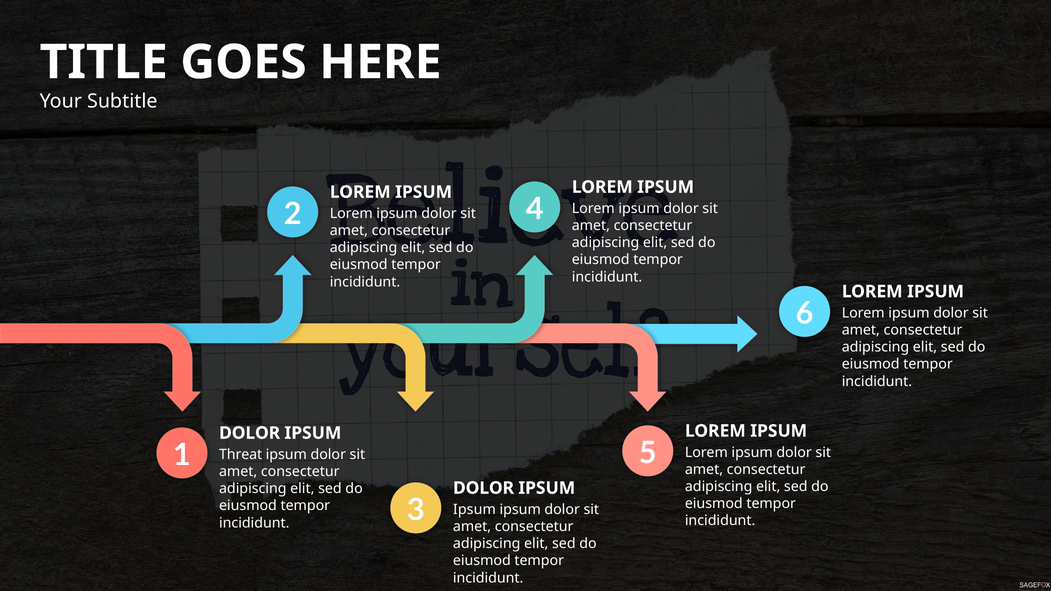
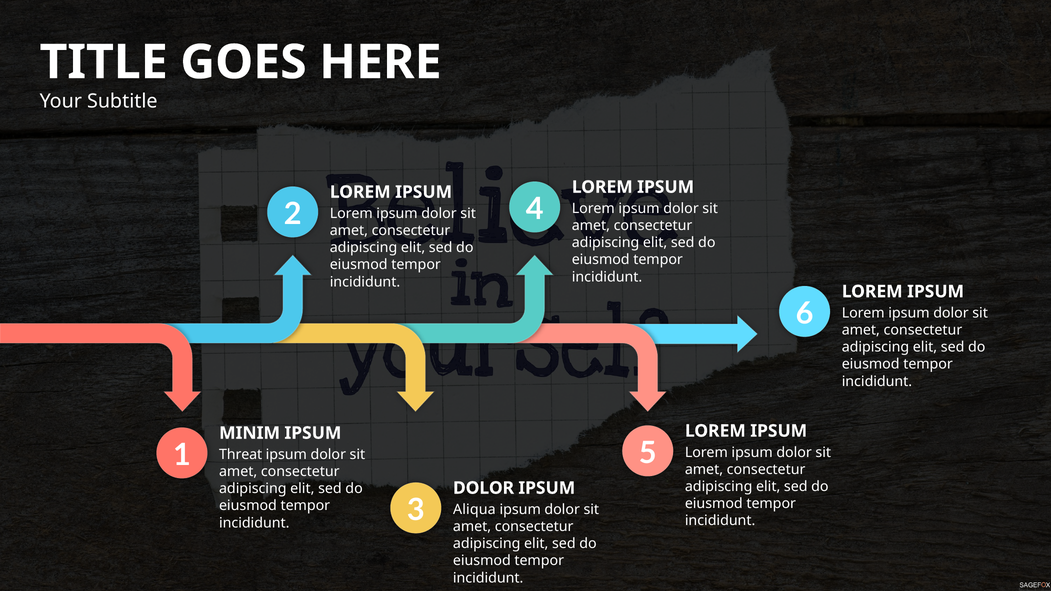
DOLOR: DOLOR -> MINIM (250, 433)
Ipsum: Ipsum -> Aliqua (474, 510)
